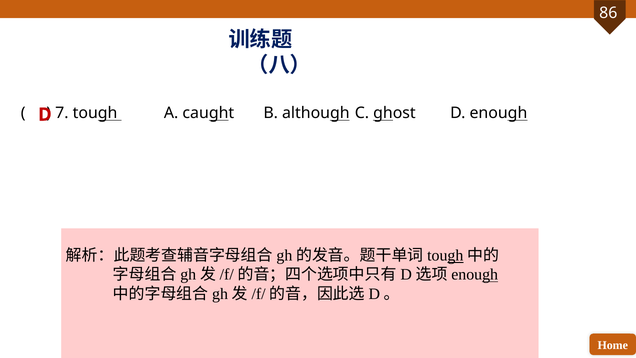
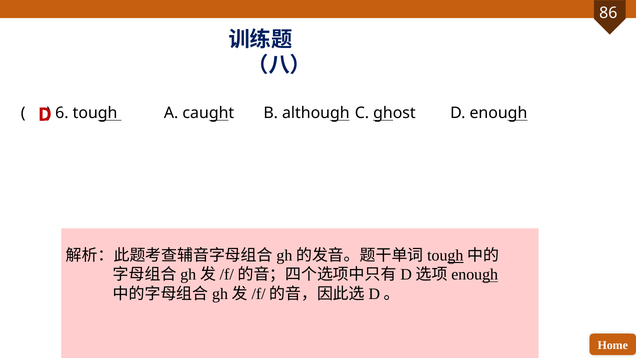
7: 7 -> 6 (62, 113)
